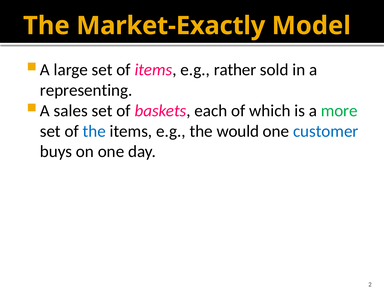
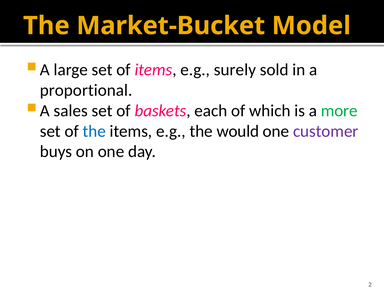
Market-Exactly: Market-Exactly -> Market-Bucket (171, 26)
rather: rather -> surely (235, 70)
representing: representing -> proportional (86, 90)
customer colour: blue -> purple (326, 131)
